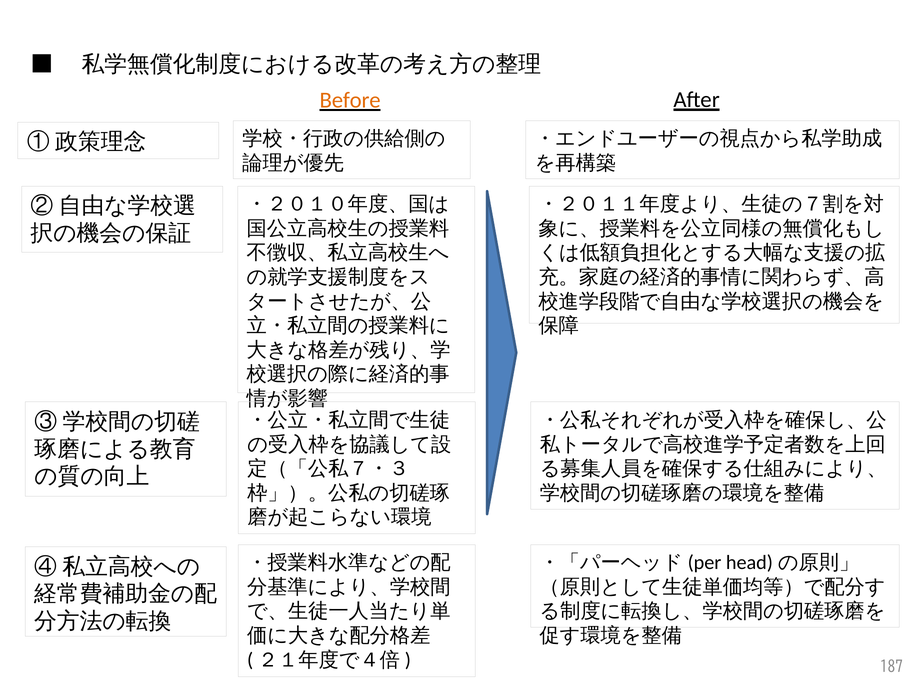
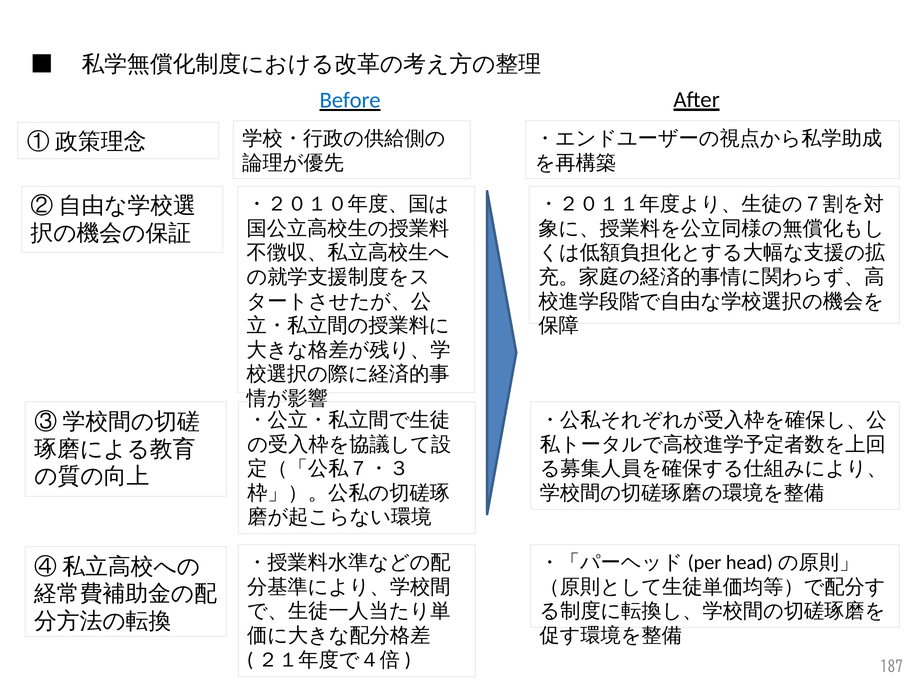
Before colour: orange -> blue (350, 100)
